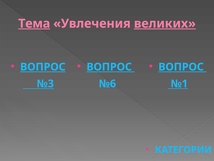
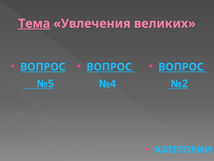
великих underline: present -> none (165, 23)
№3: №3 -> №5 (45, 83)
№6: №6 -> №4 (107, 83)
№1: №1 -> №2 (179, 83)
